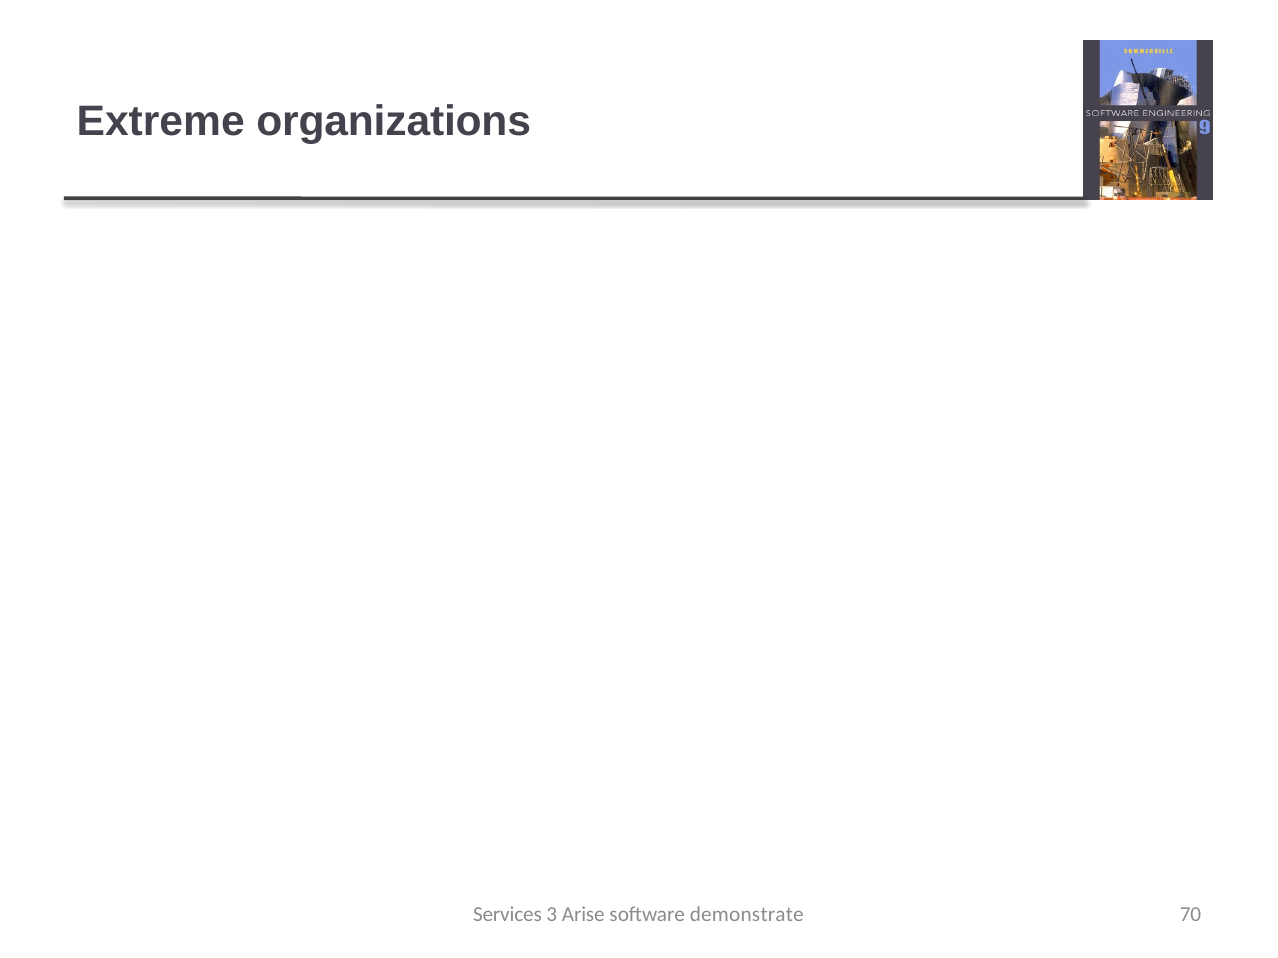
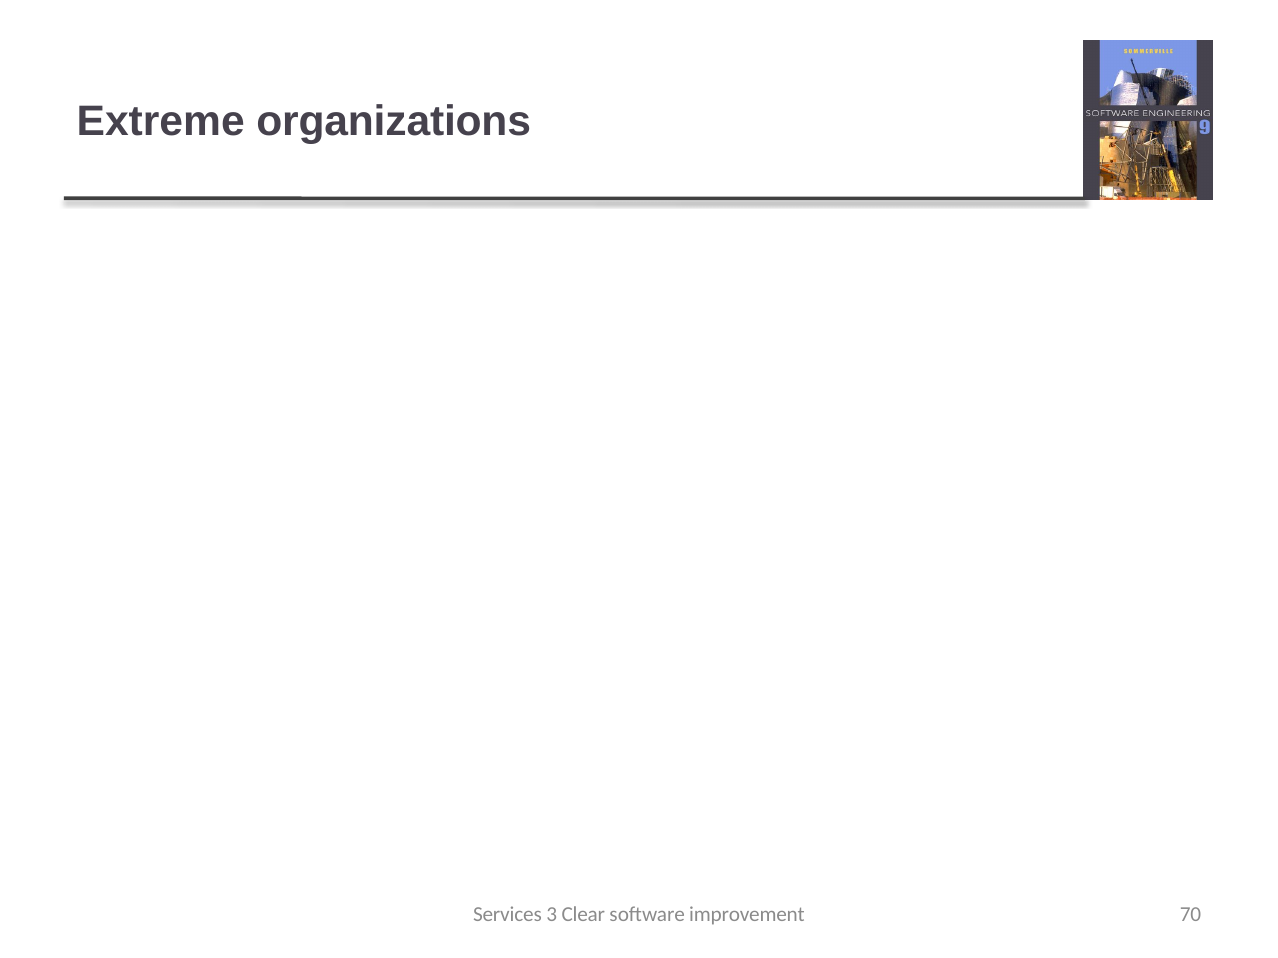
Arise: Arise -> Clear (583, 915)
demonstrate: demonstrate -> improvement (747, 915)
